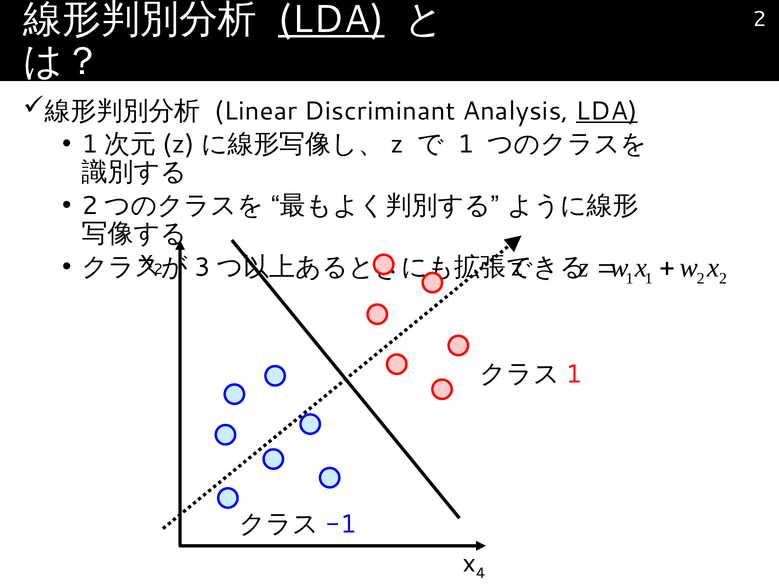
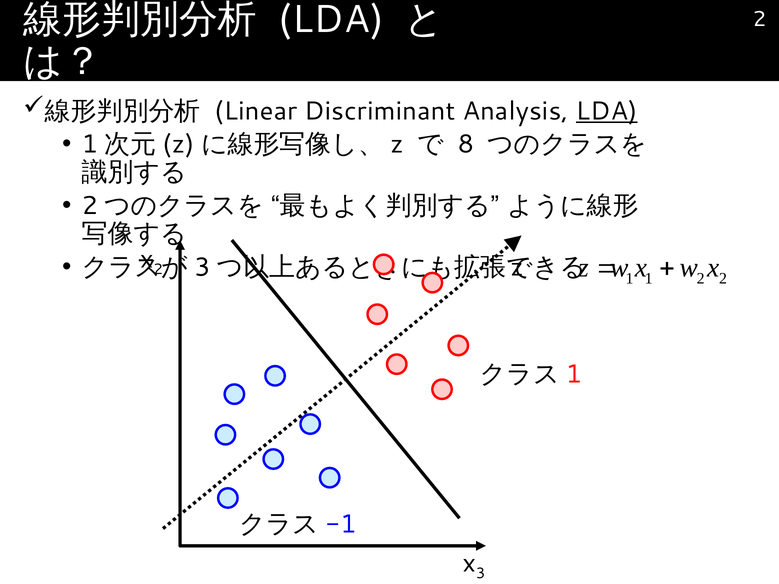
LDA underline: present -> none (331, 20)
1: 1 -> 8 (466, 144)
4: 4 -> 3 (481, 574)
